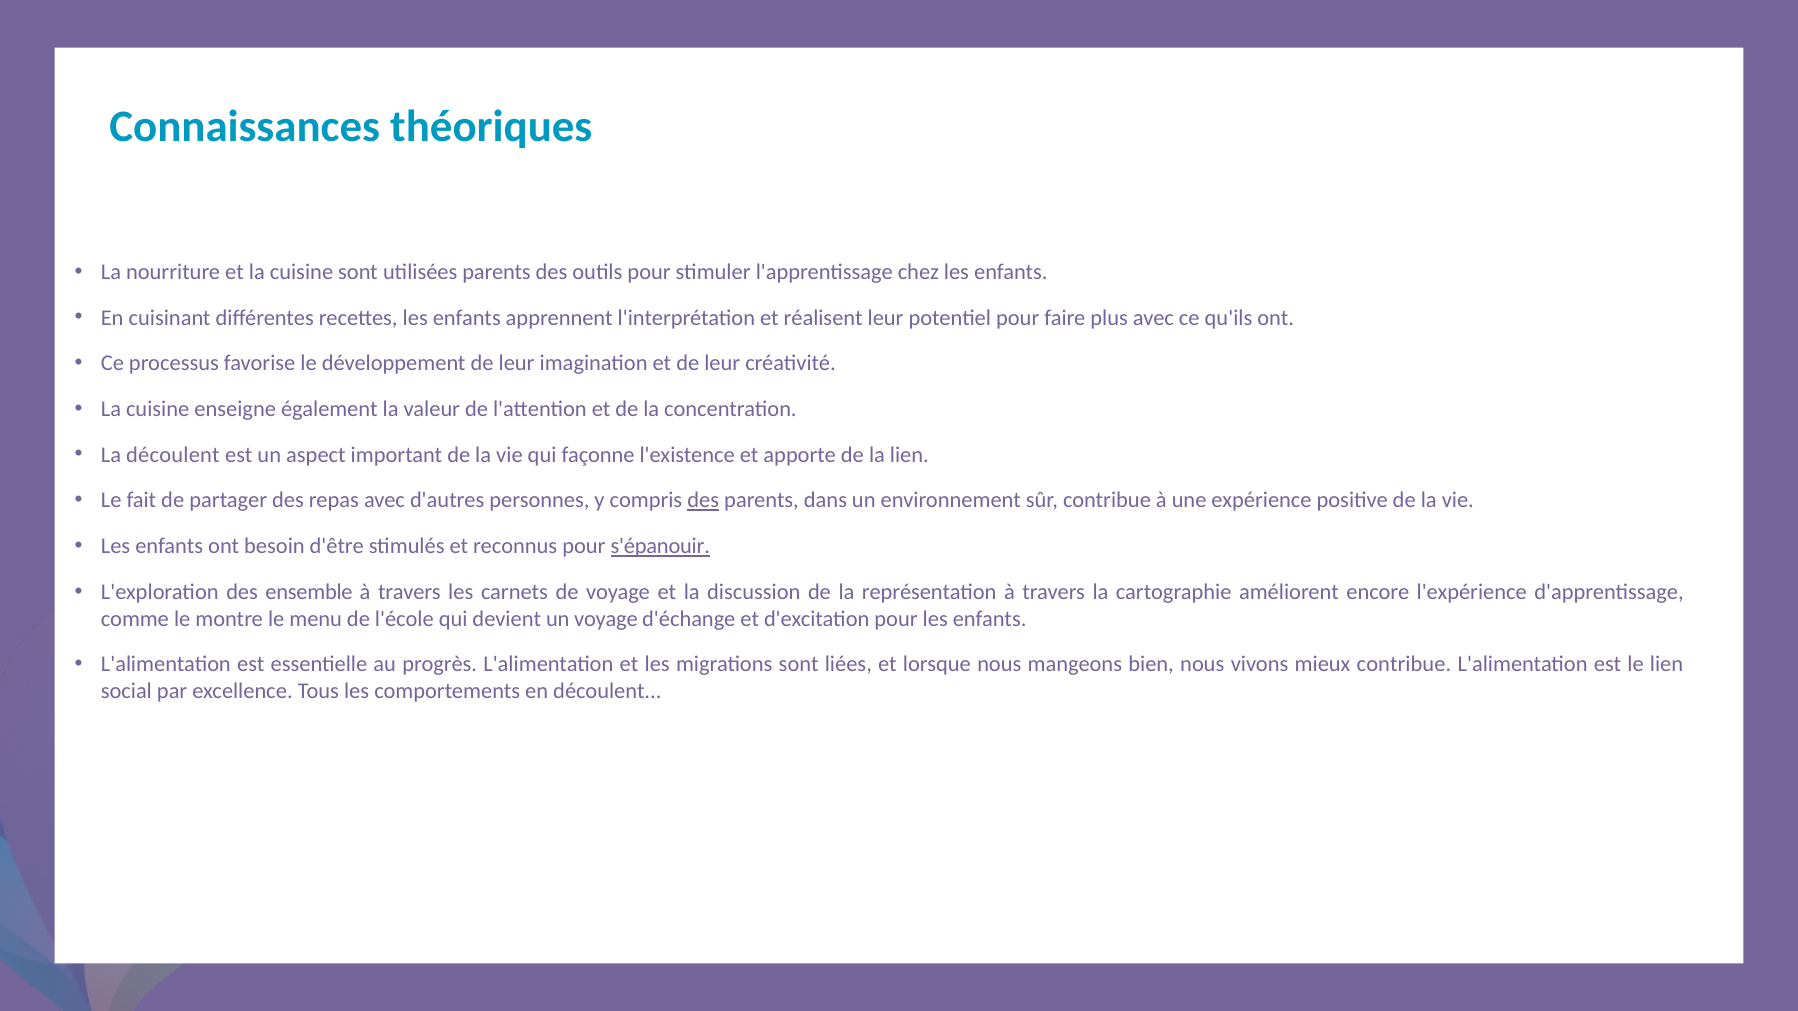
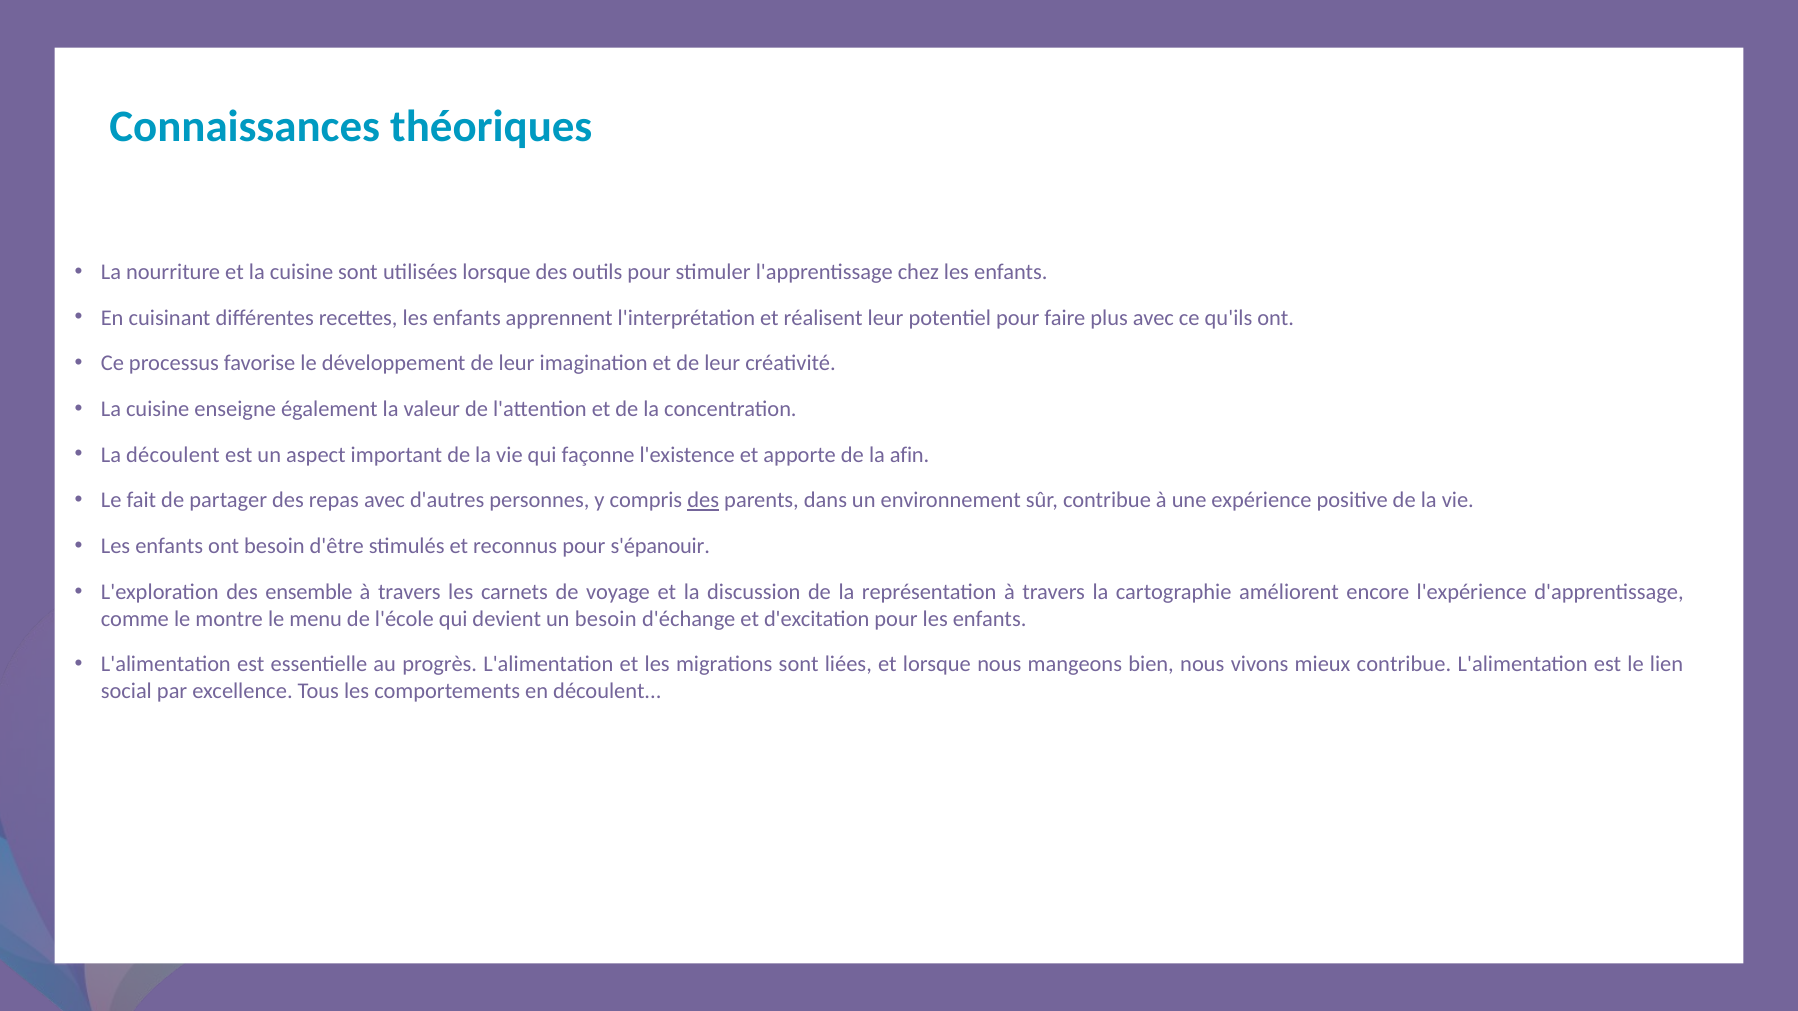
utilisées parents: parents -> lorsque (496, 272)
la lien: lien -> afin (910, 455)
s'épanouir underline: present -> none (660, 546)
un voyage: voyage -> besoin (606, 619)
